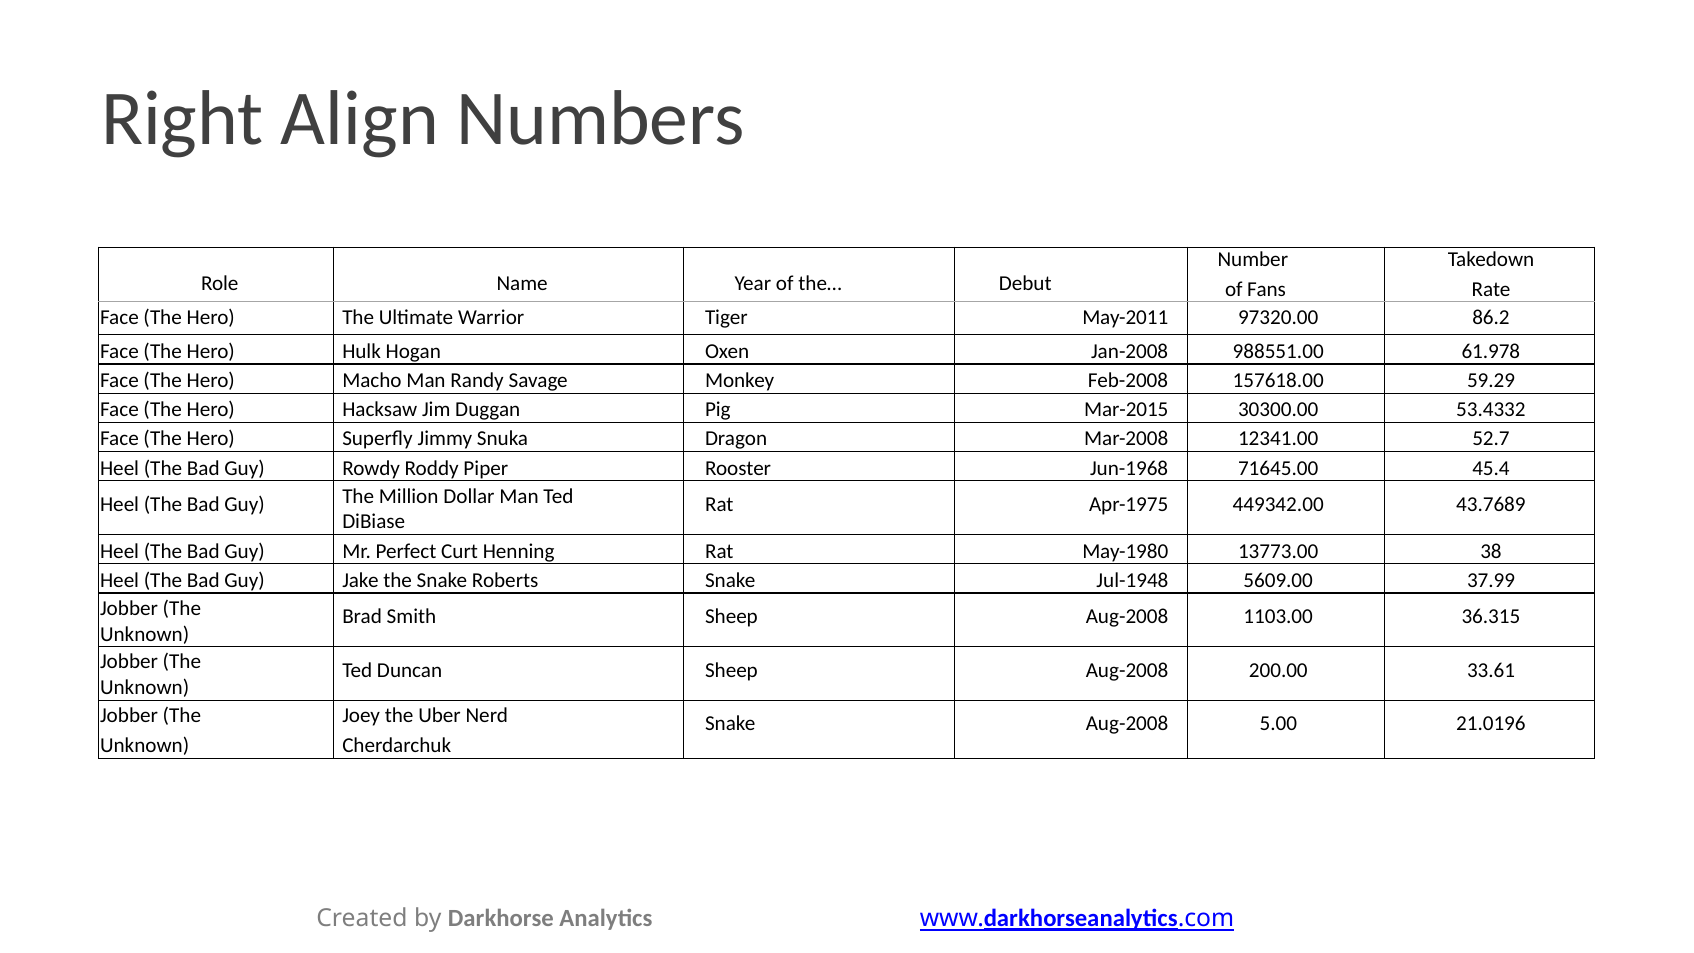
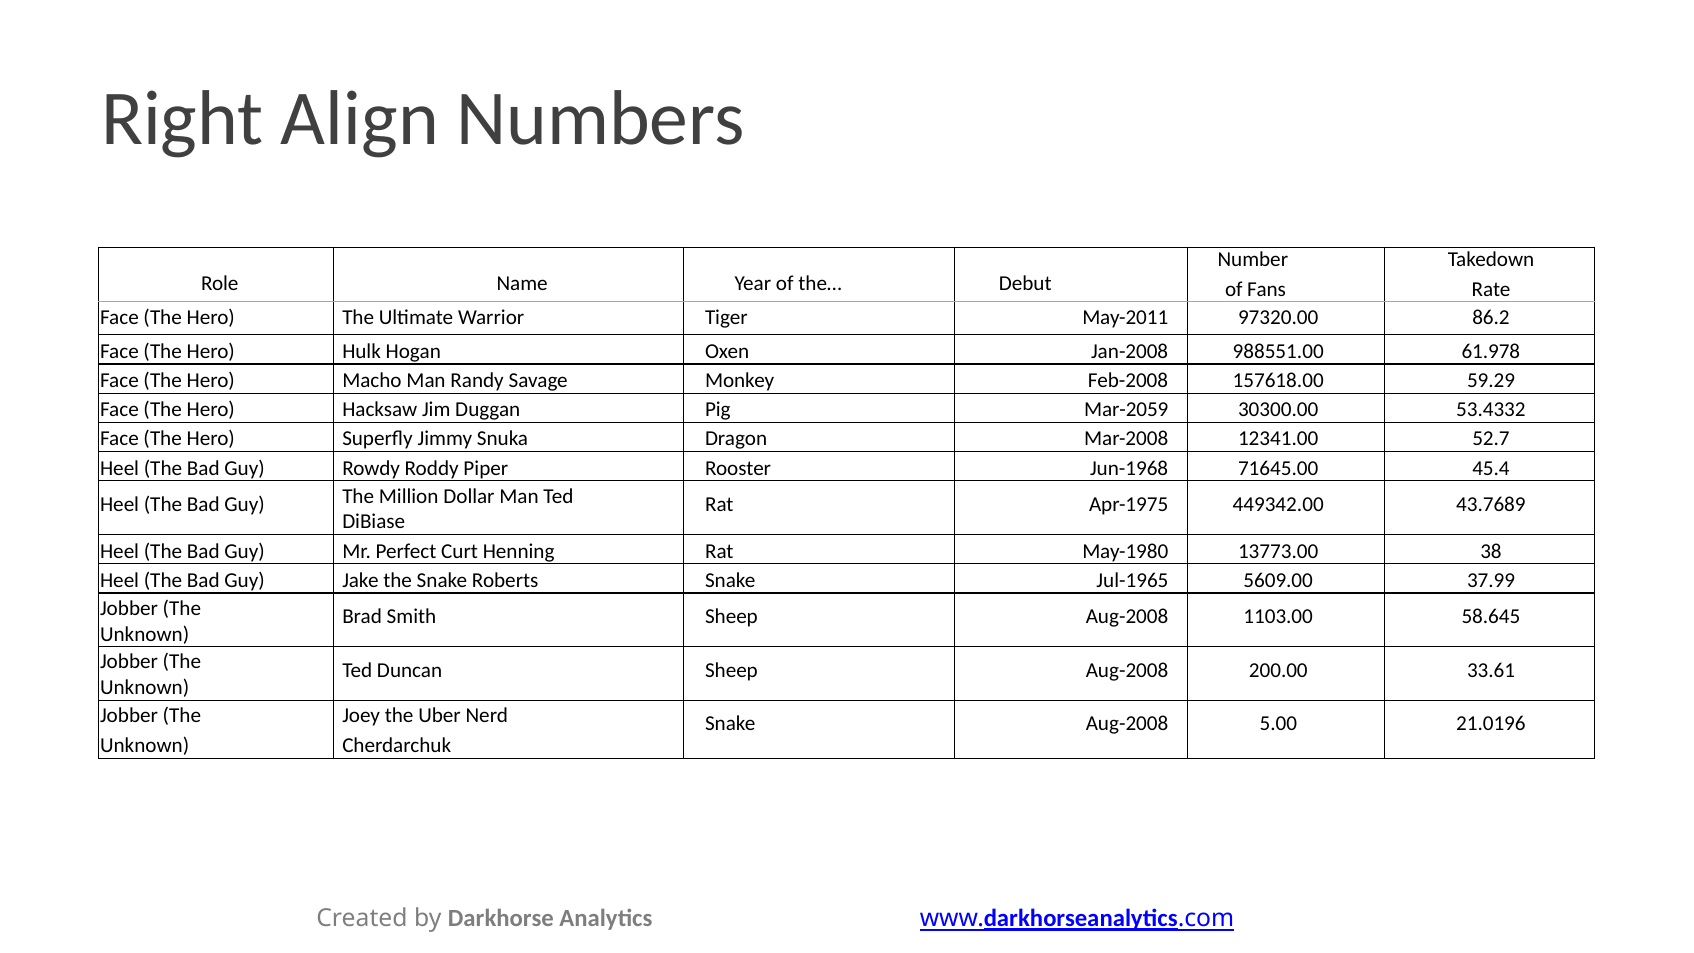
Mar-2015: Mar-2015 -> Mar-2059 (1126, 410)
Jul-1948: Jul-1948 -> Jul-1965 (1132, 580)
36.315: 36.315 -> 58.645 (1491, 616)
